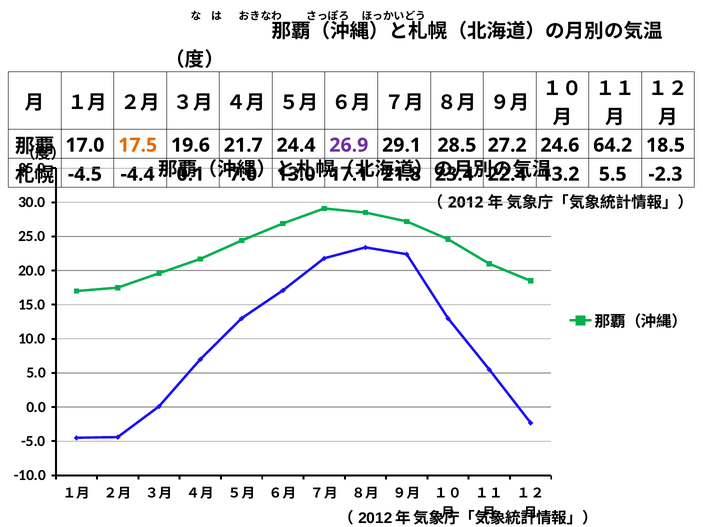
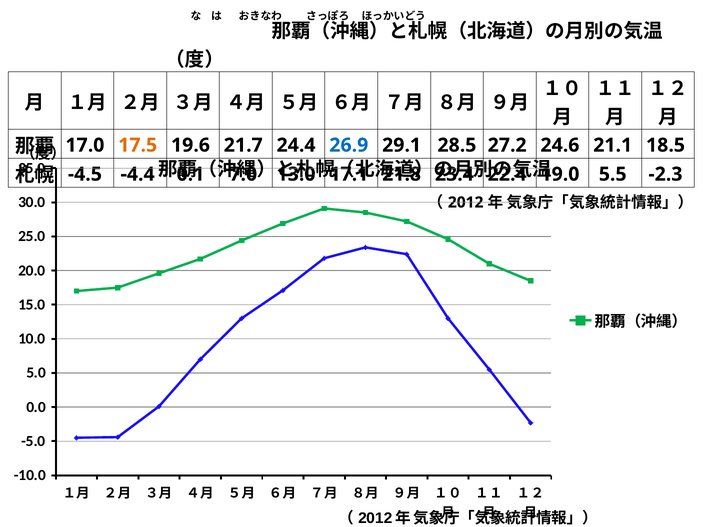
26.9 colour: purple -> blue (349, 145)
64.2: 64.2 -> 21.1 (613, 145)
13.2: 13.2 -> 19.0 (560, 174)
